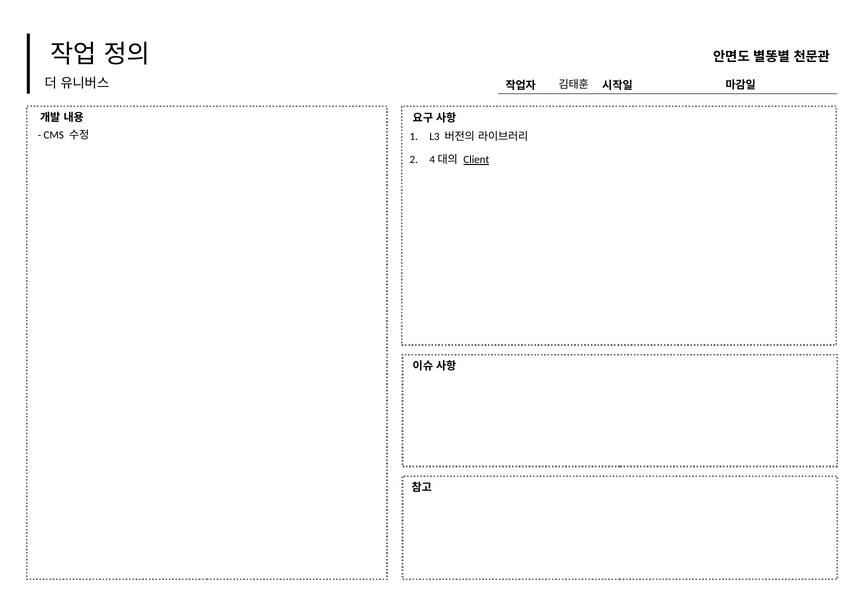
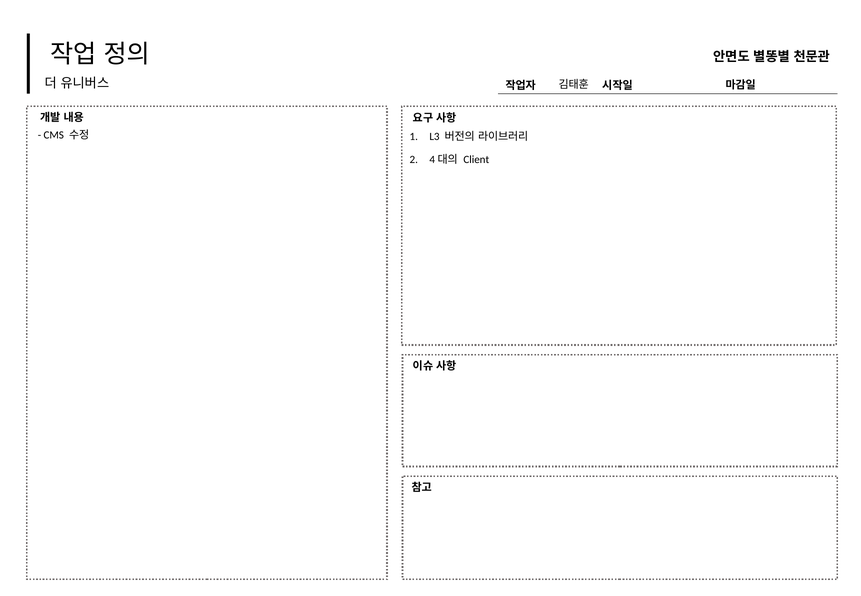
Client underline: present -> none (476, 160)
